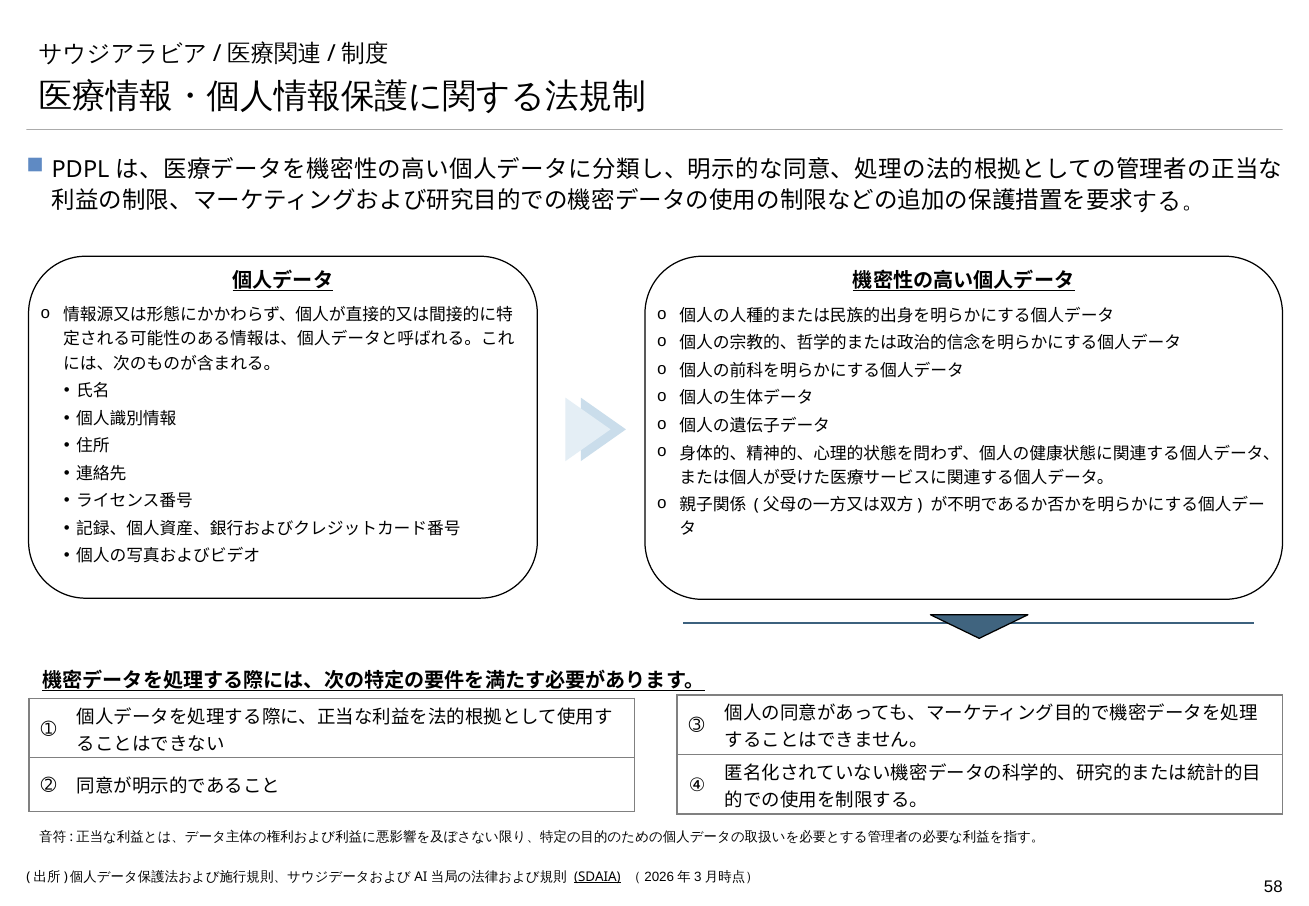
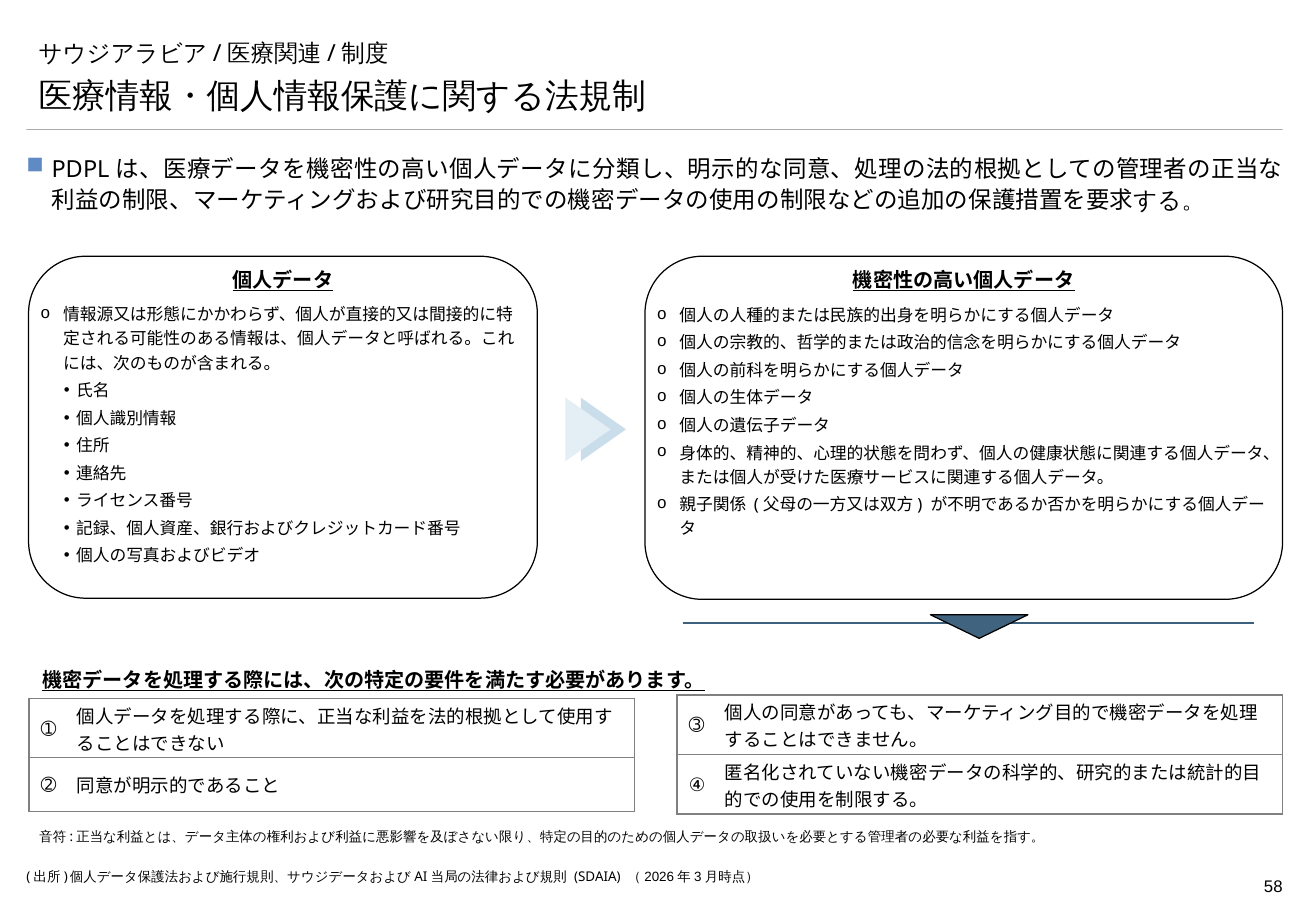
SDAIA underline: present -> none (597, 877)
